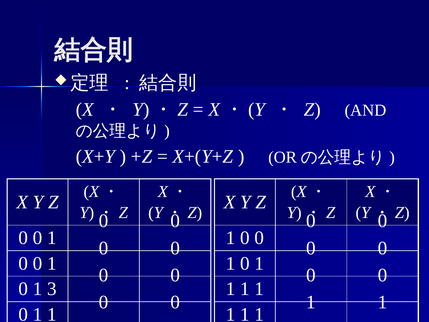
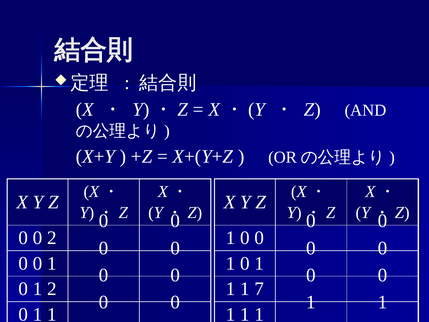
1: 1 -> 2 (52, 238)
1 3: 3 -> 2 (52, 289)
1: 1 -> 7 (259, 289)
